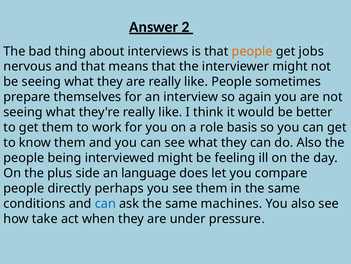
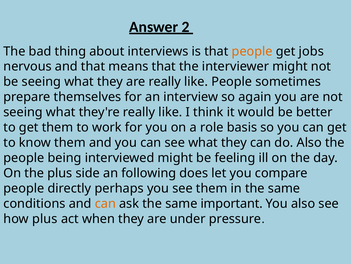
language: language -> following (149, 173)
can colour: blue -> orange (105, 203)
machines: machines -> important (232, 203)
how take: take -> plus (45, 218)
